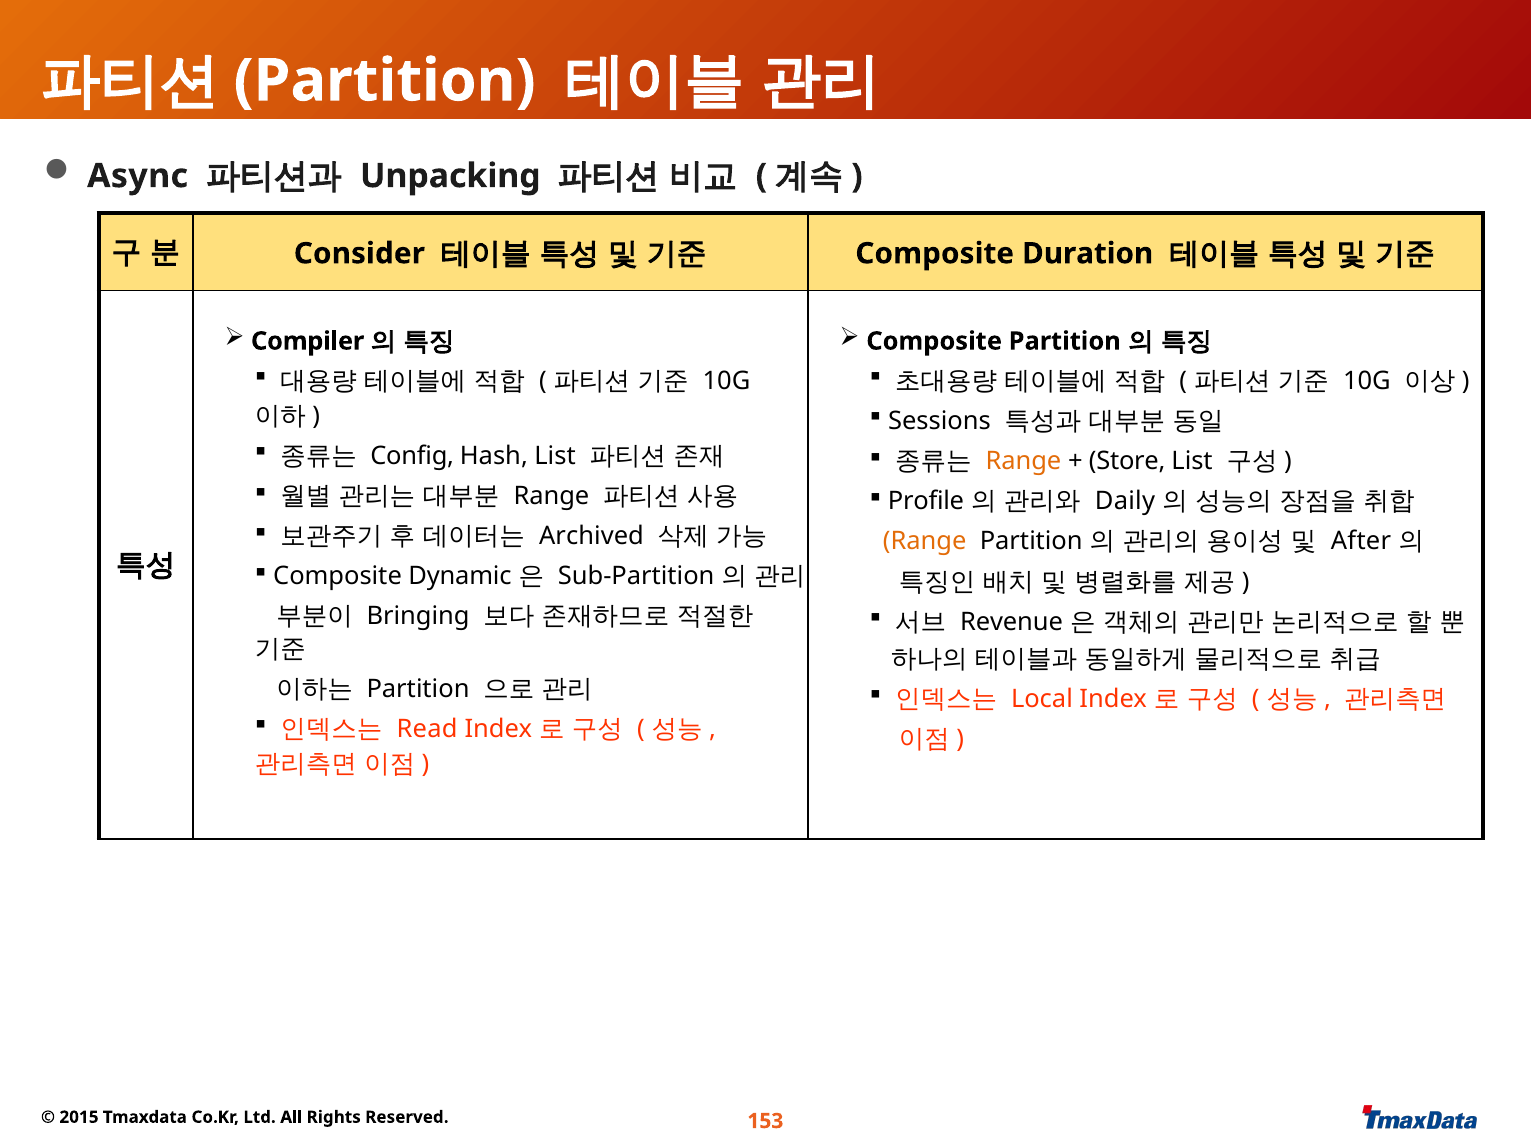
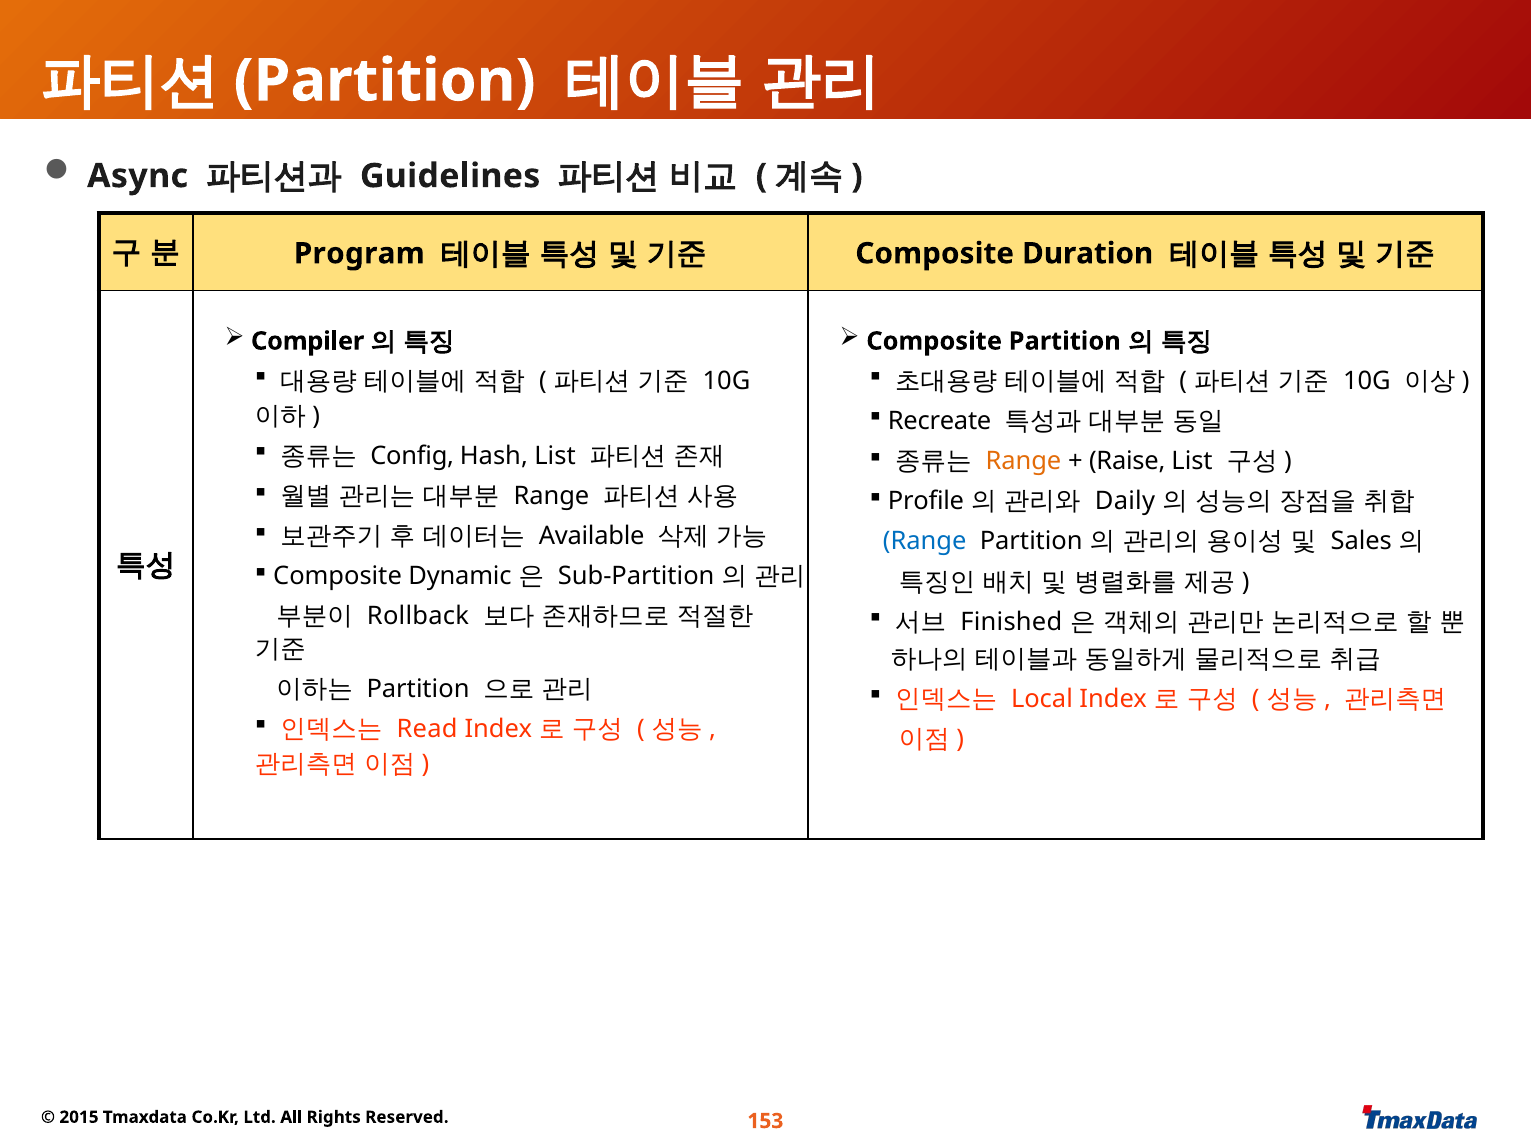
Unpacking: Unpacking -> Guidelines (450, 176)
Consider: Consider -> Program (359, 254)
Sessions: Sessions -> Recreate (940, 421)
Store: Store -> Raise (1127, 461)
Archived: Archived -> Available (592, 537)
Range colour: orange -> blue (925, 542)
After: After -> Sales (1361, 542)
Bringing: Bringing -> Rollback (418, 617)
Revenue: Revenue -> Finished (1011, 622)
